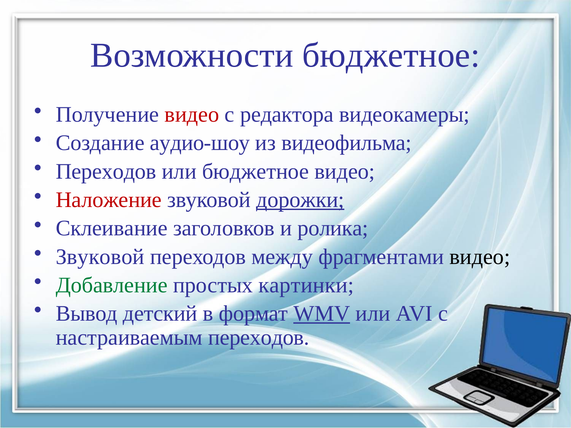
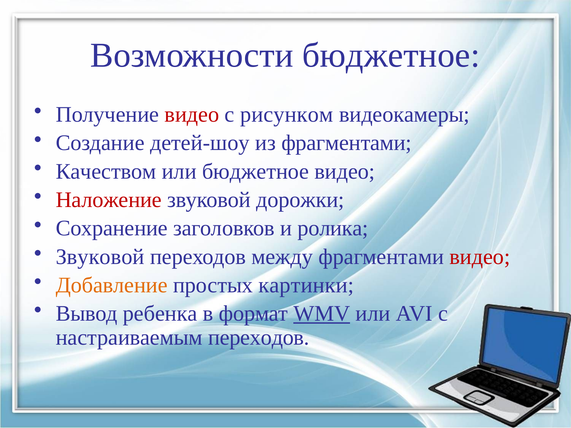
редактора: редактора -> рисунком (287, 115)
аудио-шоу: аудио-шоу -> детей-шоу (200, 143)
из видеофильма: видеофильма -> фрагментами (347, 143)
Переходов: Переходов -> Качеством (106, 172)
дорожки underline: present -> none (300, 200)
Склеивание: Склеивание -> Сохранение (112, 228)
видео colour: black -> red (480, 257)
Добавление colour: green -> orange (112, 285)
детский: детский -> ребенка (160, 314)
